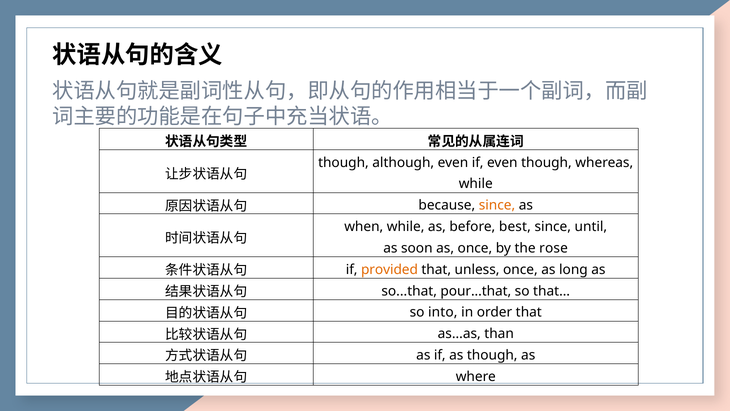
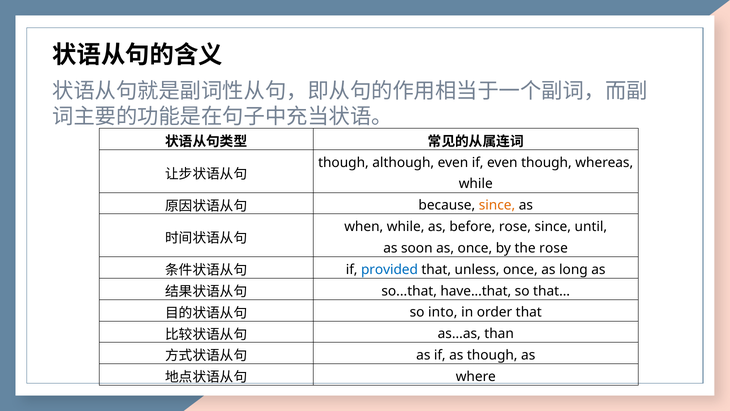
before best: best -> rose (515, 227)
provided colour: orange -> blue (389, 269)
pour...that: pour...that -> have...that (476, 291)
